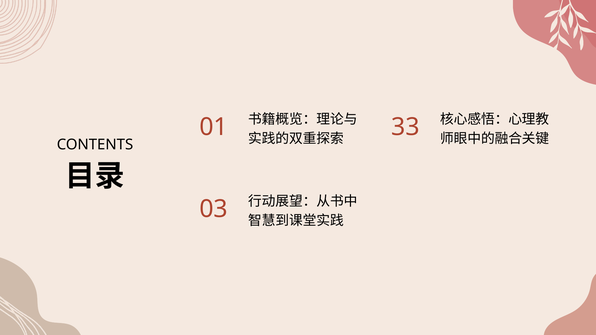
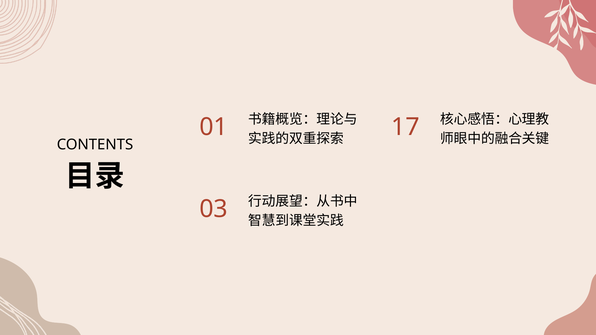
33: 33 -> 17 (405, 127)
